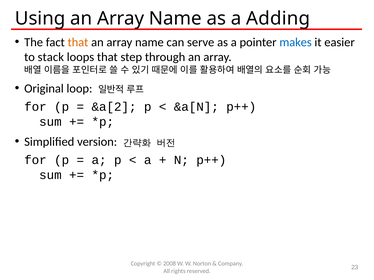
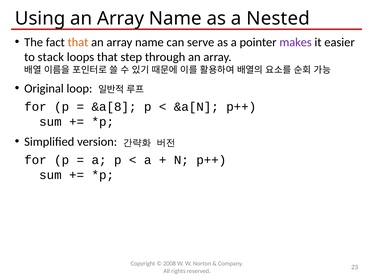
Adding: Adding -> Nested (278, 19)
makes colour: blue -> purple (296, 42)
&a[2: &a[2 -> &a[8 (114, 107)
